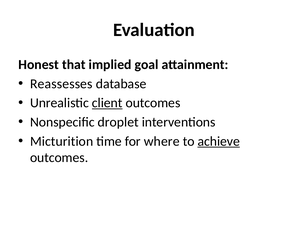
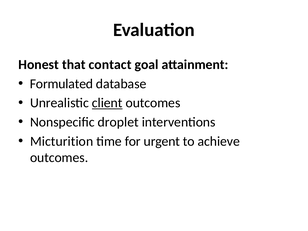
implied: implied -> contact (110, 65)
Reassesses: Reassesses -> Formulated (61, 84)
where: where -> urgent (162, 141)
achieve underline: present -> none (219, 141)
